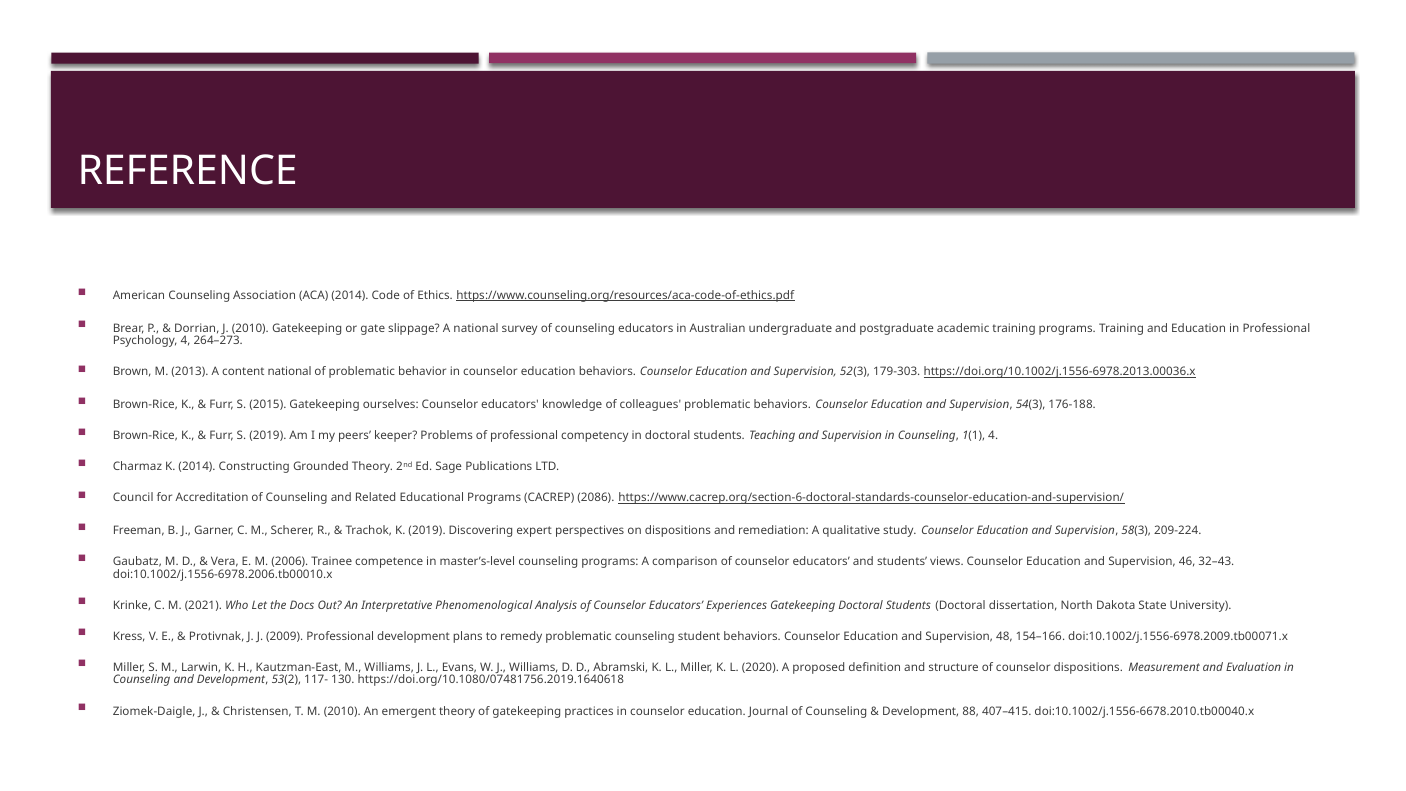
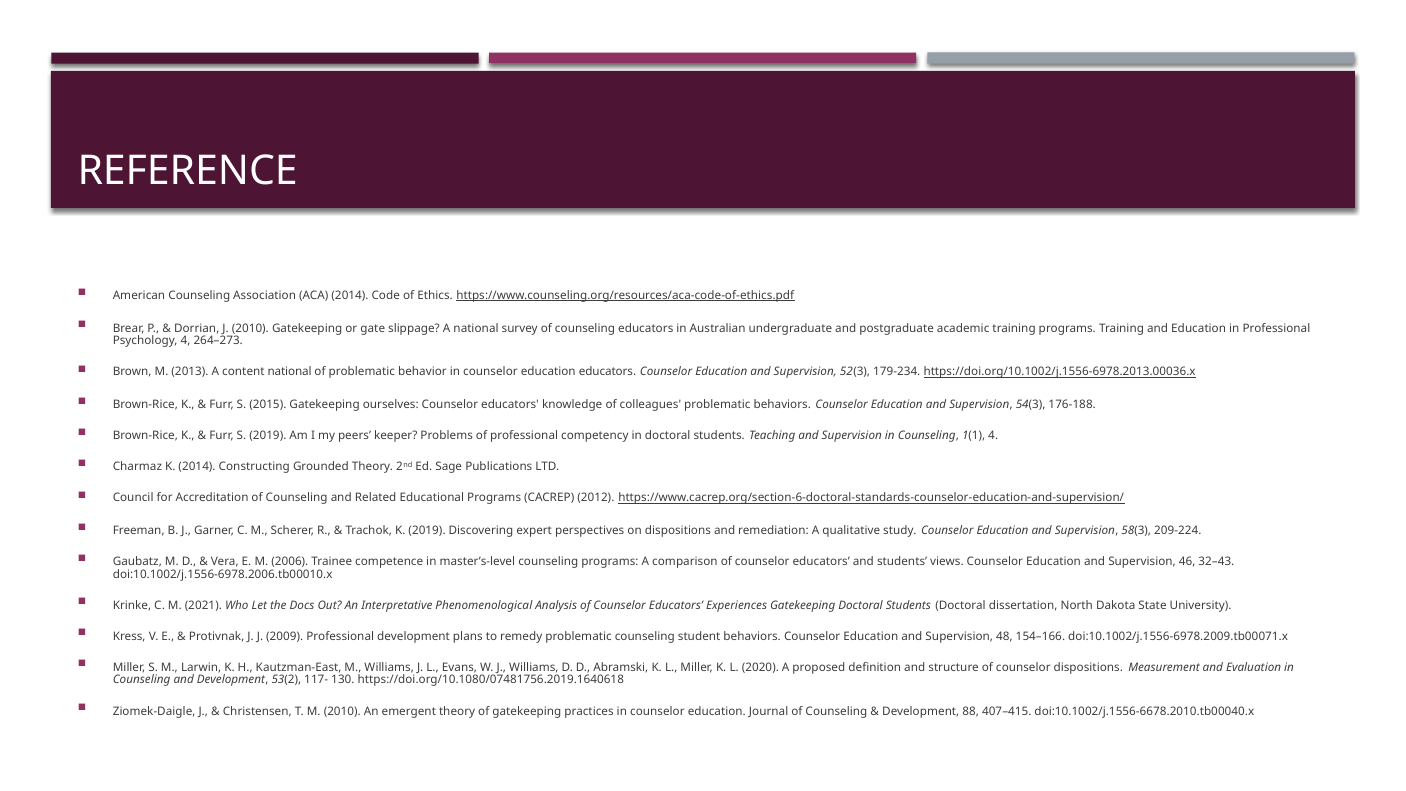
education behaviors: behaviors -> educators (607, 372)
179-303: 179-303 -> 179-234 (897, 372)
2086: 2086 -> 2012 (596, 498)
